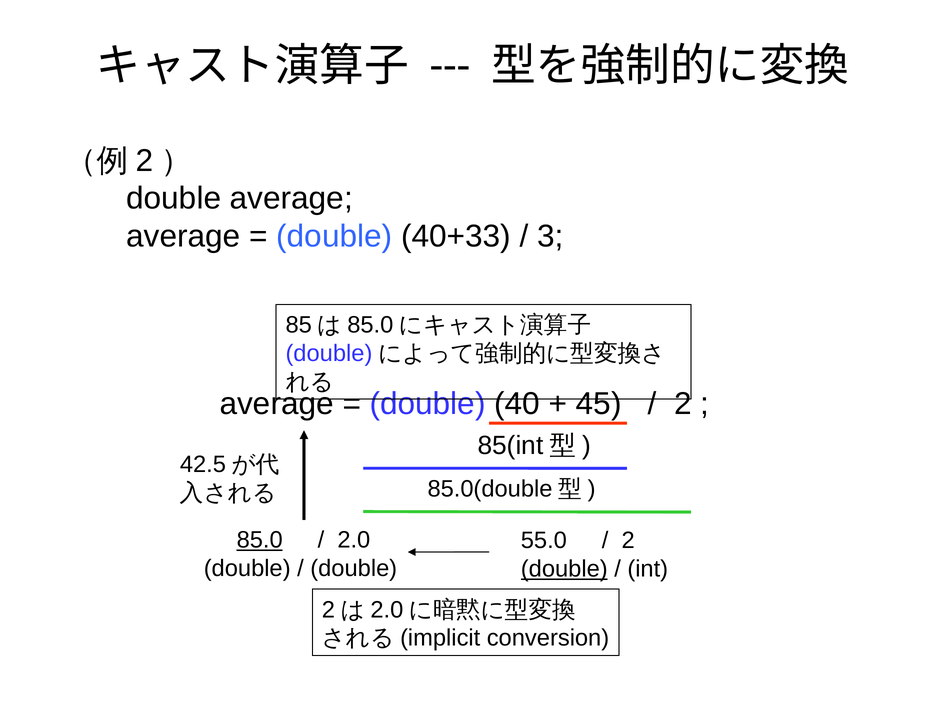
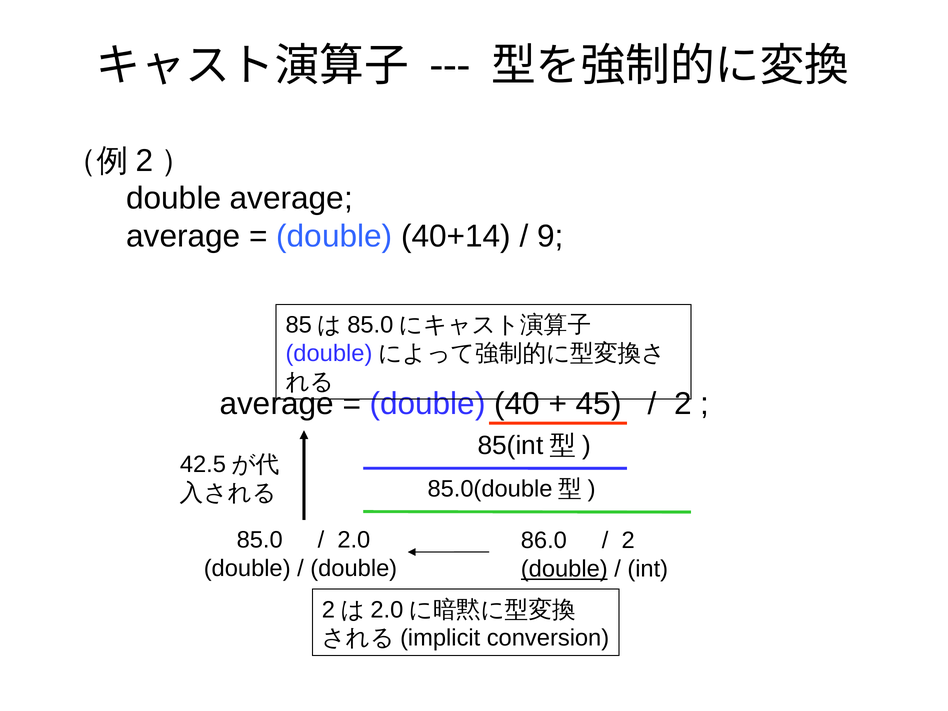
40+33: 40+33 -> 40+14 (456, 236)
3: 3 -> 9 (550, 236)
85.0 underline: present -> none (260, 540)
55.0: 55.0 -> 86.0 (544, 540)
